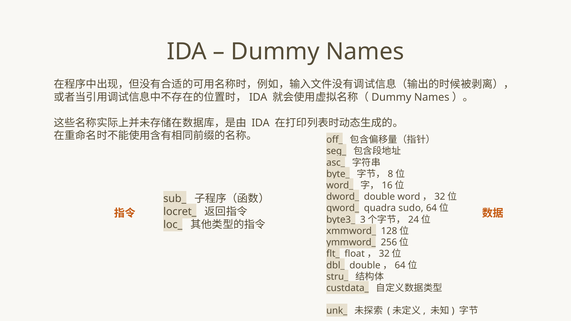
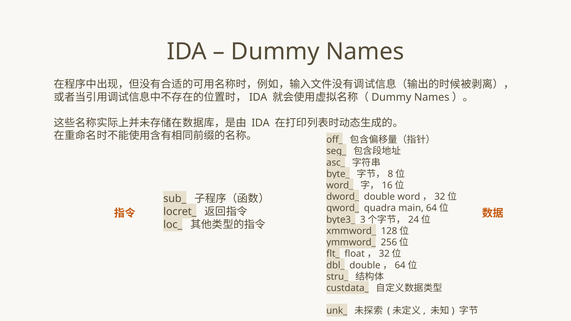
sudo: sudo -> main (411, 208)
